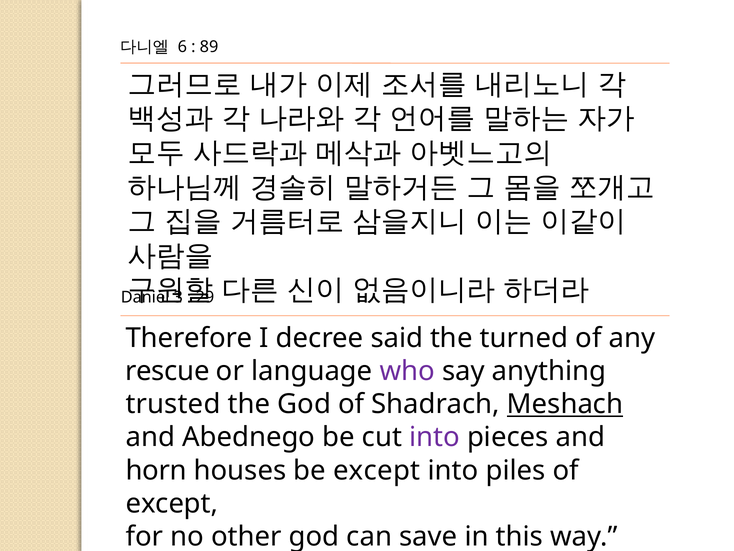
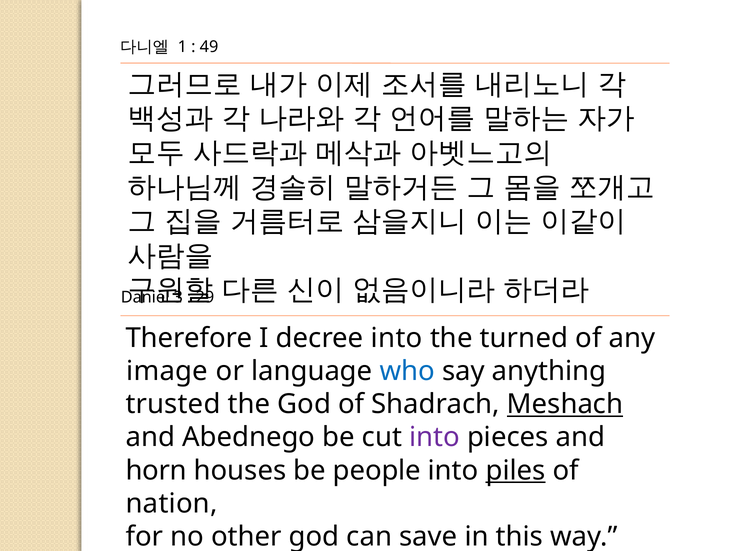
6: 6 -> 1 (182, 47)
89: 89 -> 49 (209, 47)
decree said: said -> into (397, 338)
rescue: rescue -> image (167, 371)
who colour: purple -> blue (407, 371)
be except: except -> people (377, 470)
piles underline: none -> present (516, 470)
except: except -> nation (172, 503)
